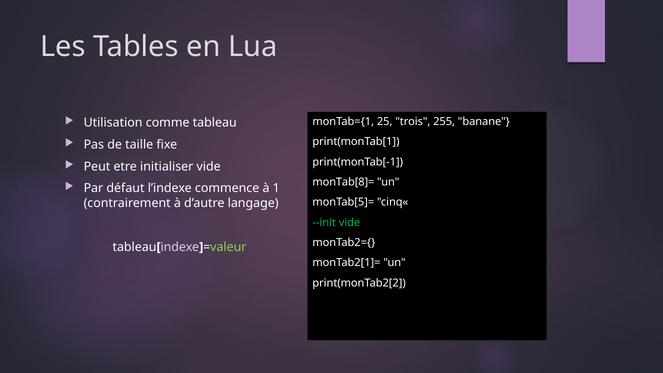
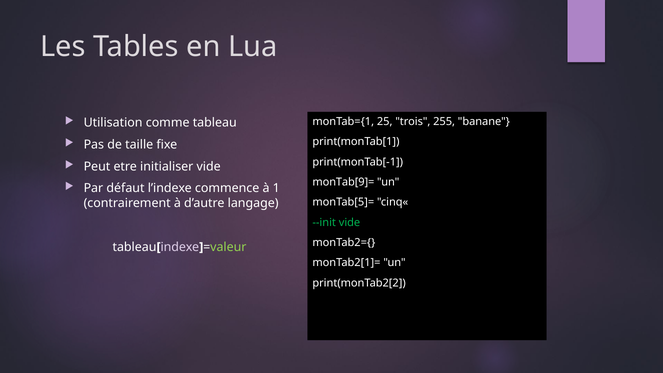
monTab[8]=: monTab[8]= -> monTab[9]= (343, 182)
